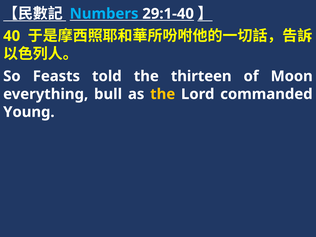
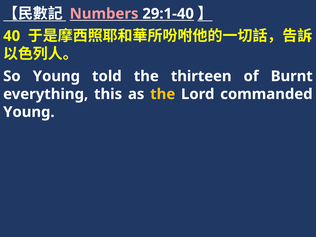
Numbers colour: light blue -> pink (104, 14)
So Feasts: Feasts -> Young (56, 76)
Moon: Moon -> Burnt (292, 76)
bull: bull -> this (108, 94)
